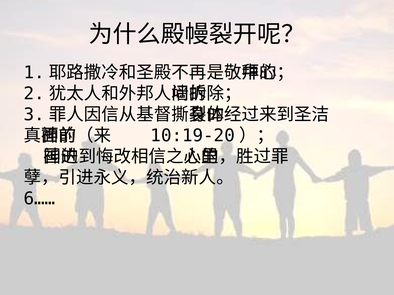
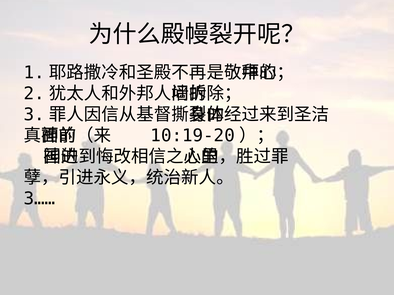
6……: 6…… -> 3…… (39, 199)
